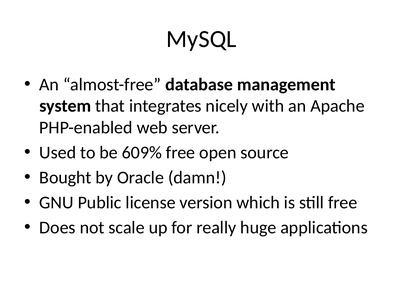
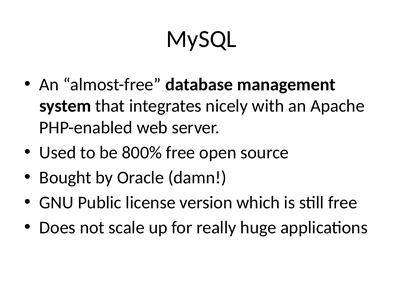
609%: 609% -> 800% (142, 153)
